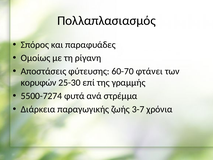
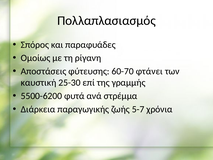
κορυφών: κορυφών -> καυστική (39, 83)
5500-7274: 5500-7274 -> 5500-6200 (41, 96)
3-7: 3-7 -> 5-7 (138, 109)
